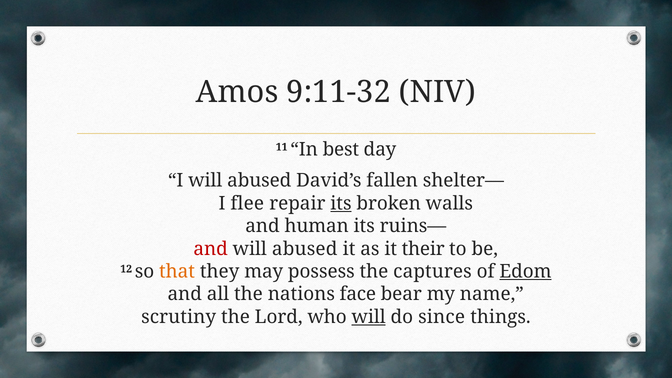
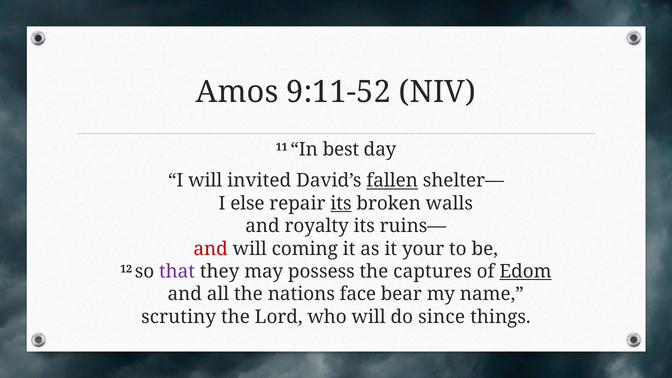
9:11-32: 9:11-32 -> 9:11-52 (339, 92)
I will abused: abused -> invited (259, 181)
fallen underline: none -> present (392, 181)
flee: flee -> else (247, 203)
human: human -> royalty (317, 226)
abused: abused -> coming (305, 249)
their: their -> your (423, 249)
that colour: orange -> purple (177, 271)
will underline: present -> none (369, 317)
